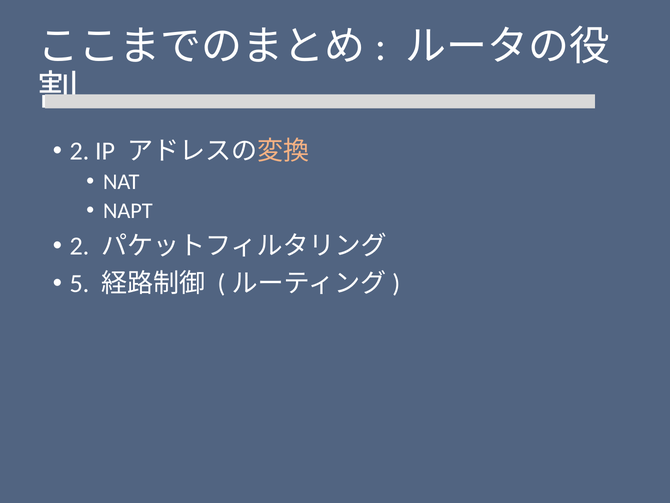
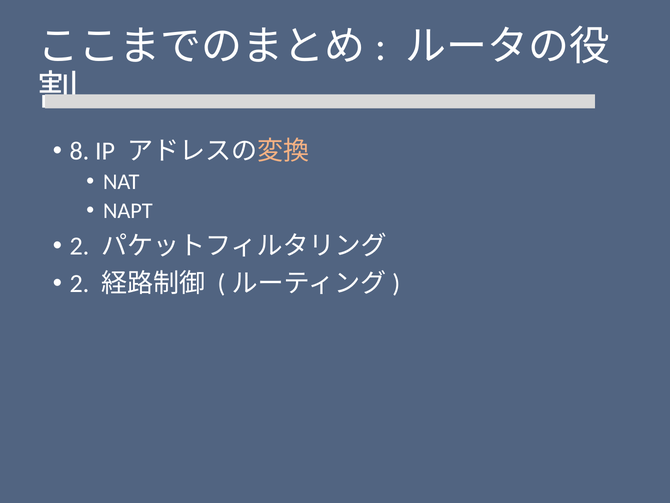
2: 2 -> 8 (79, 151)
5: 5 -> 2 (79, 283)
